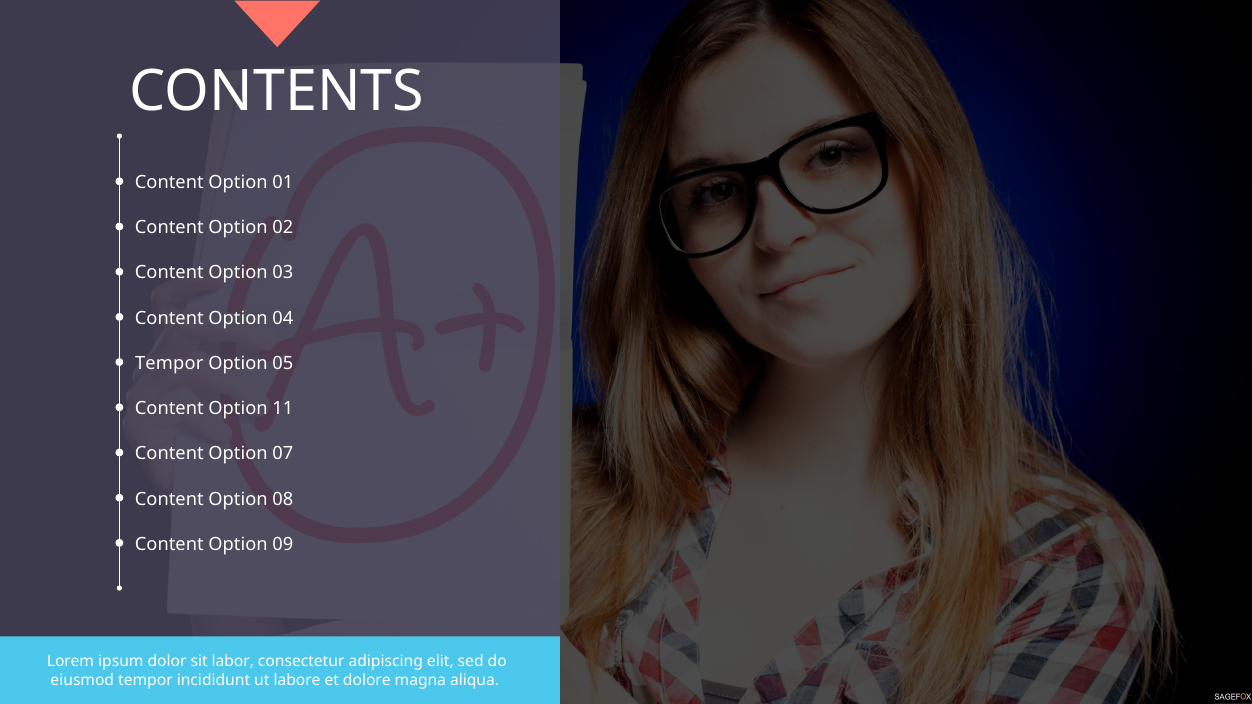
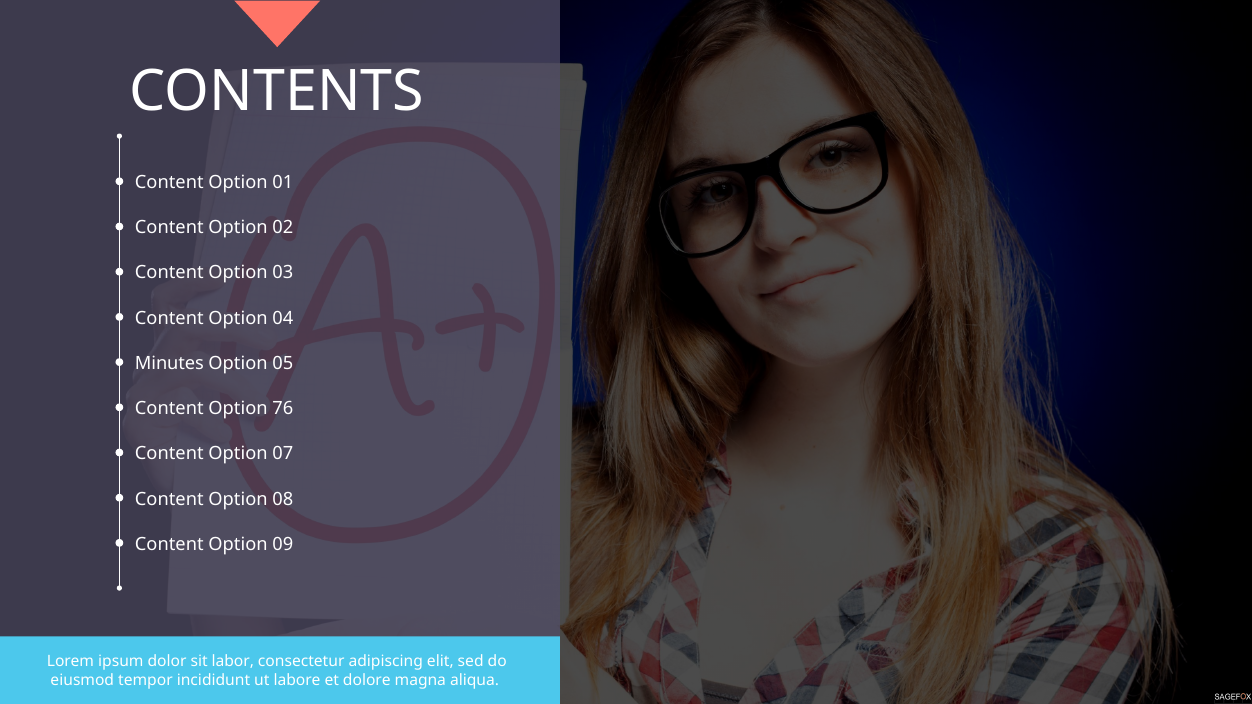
Tempor: Tempor -> Minutes (169, 364)
11: 11 -> 76 (283, 409)
